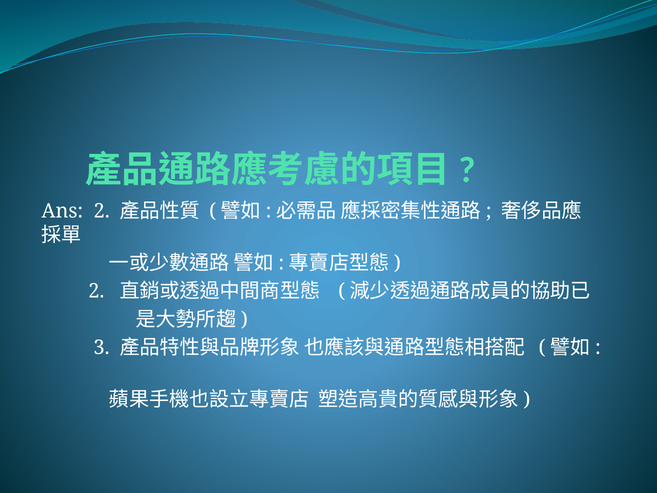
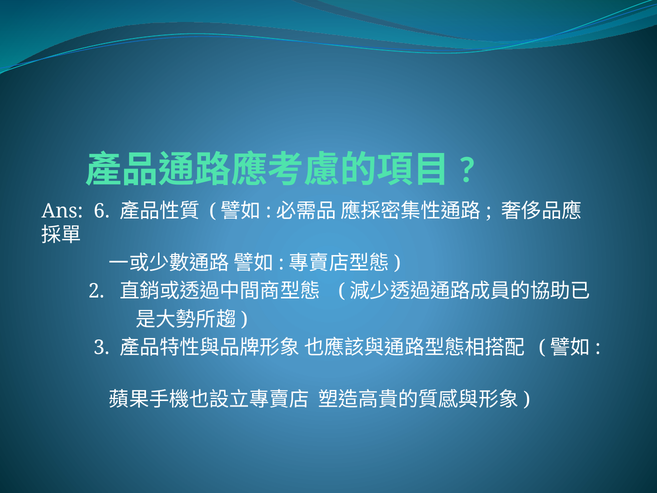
Ans 2: 2 -> 6 (102, 211)
